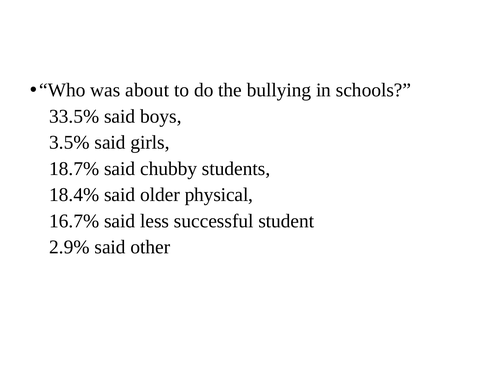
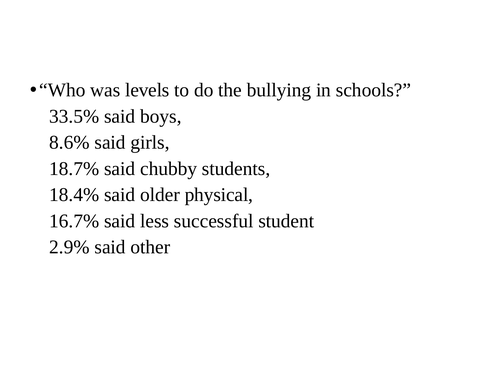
about: about -> levels (147, 90)
3.5%: 3.5% -> 8.6% (69, 142)
